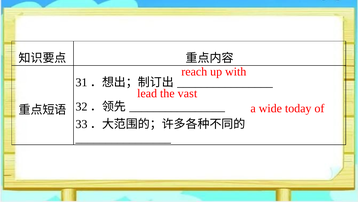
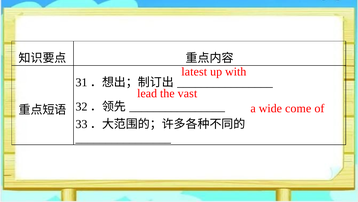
reach: reach -> latest (194, 72)
today: today -> come (298, 108)
